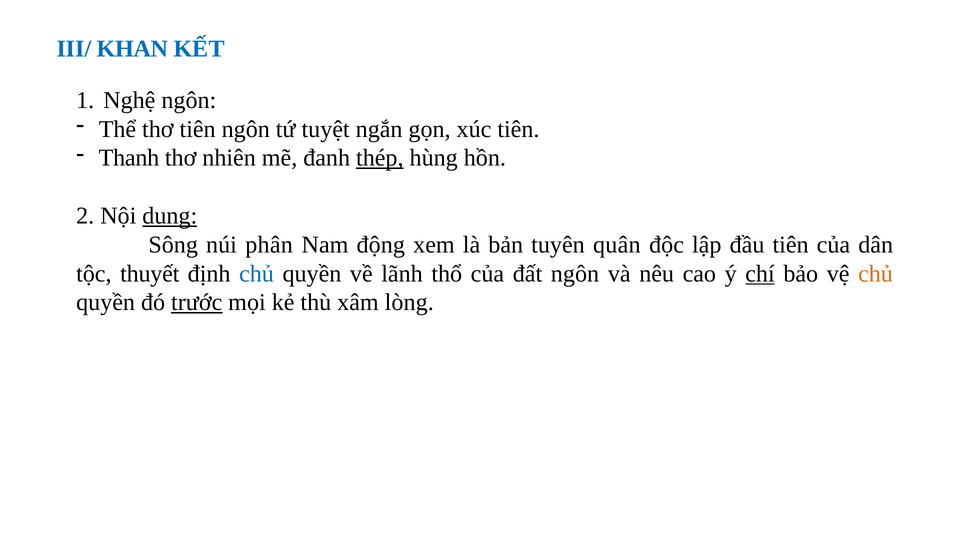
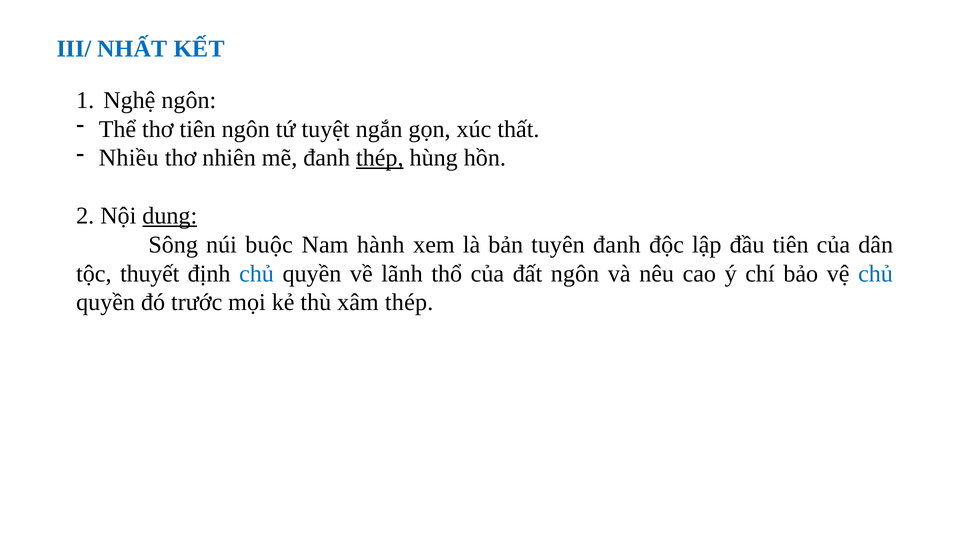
KHAN: KHAN -> NHẤT (132, 49)
xúc tiên: tiên -> thất (518, 129)
Thanh: Thanh -> Nhiều (129, 158)
phân: phân -> buộc (269, 245)
động: động -> hành (381, 245)
tuyên quân: quân -> đanh (617, 245)
chí underline: present -> none (760, 273)
chủ colour: orange -> blue (876, 273)
trước underline: present -> none (197, 302)
xâm lòng: lòng -> thép (409, 302)
